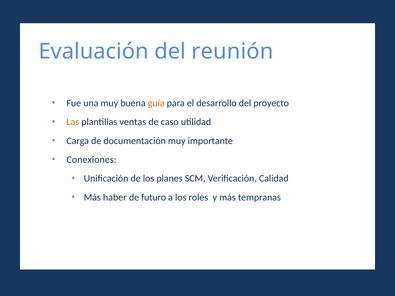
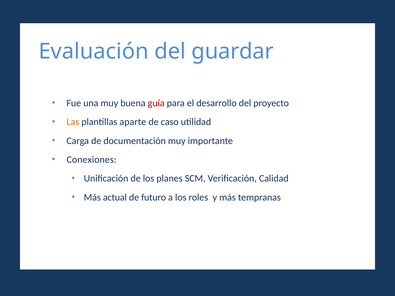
reunión: reunión -> guardar (233, 52)
guía colour: orange -> red (156, 103)
ventas: ventas -> aparte (133, 122)
haber: haber -> actual (115, 198)
